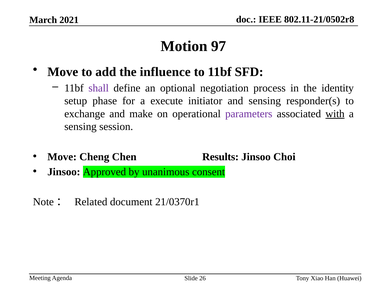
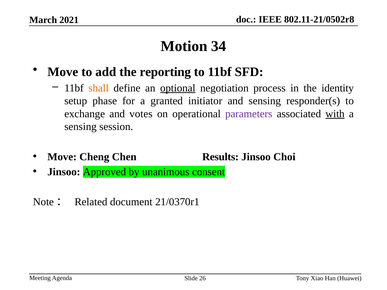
97: 97 -> 34 (219, 46)
influence: influence -> reporting (165, 72)
shall colour: purple -> orange (99, 88)
optional underline: none -> present (178, 88)
execute: execute -> granted (167, 101)
make: make -> votes (141, 114)
